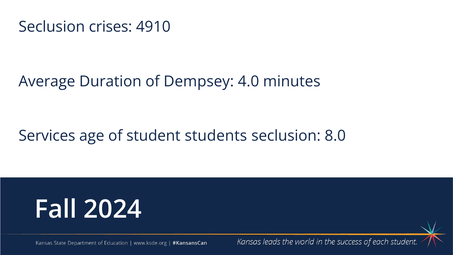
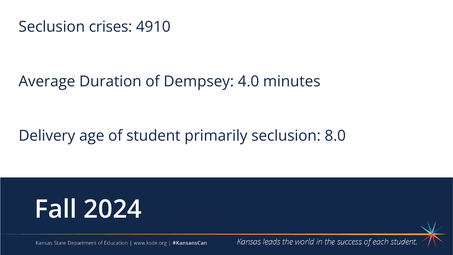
Services: Services -> Delivery (47, 136)
students: students -> primarily (216, 136)
